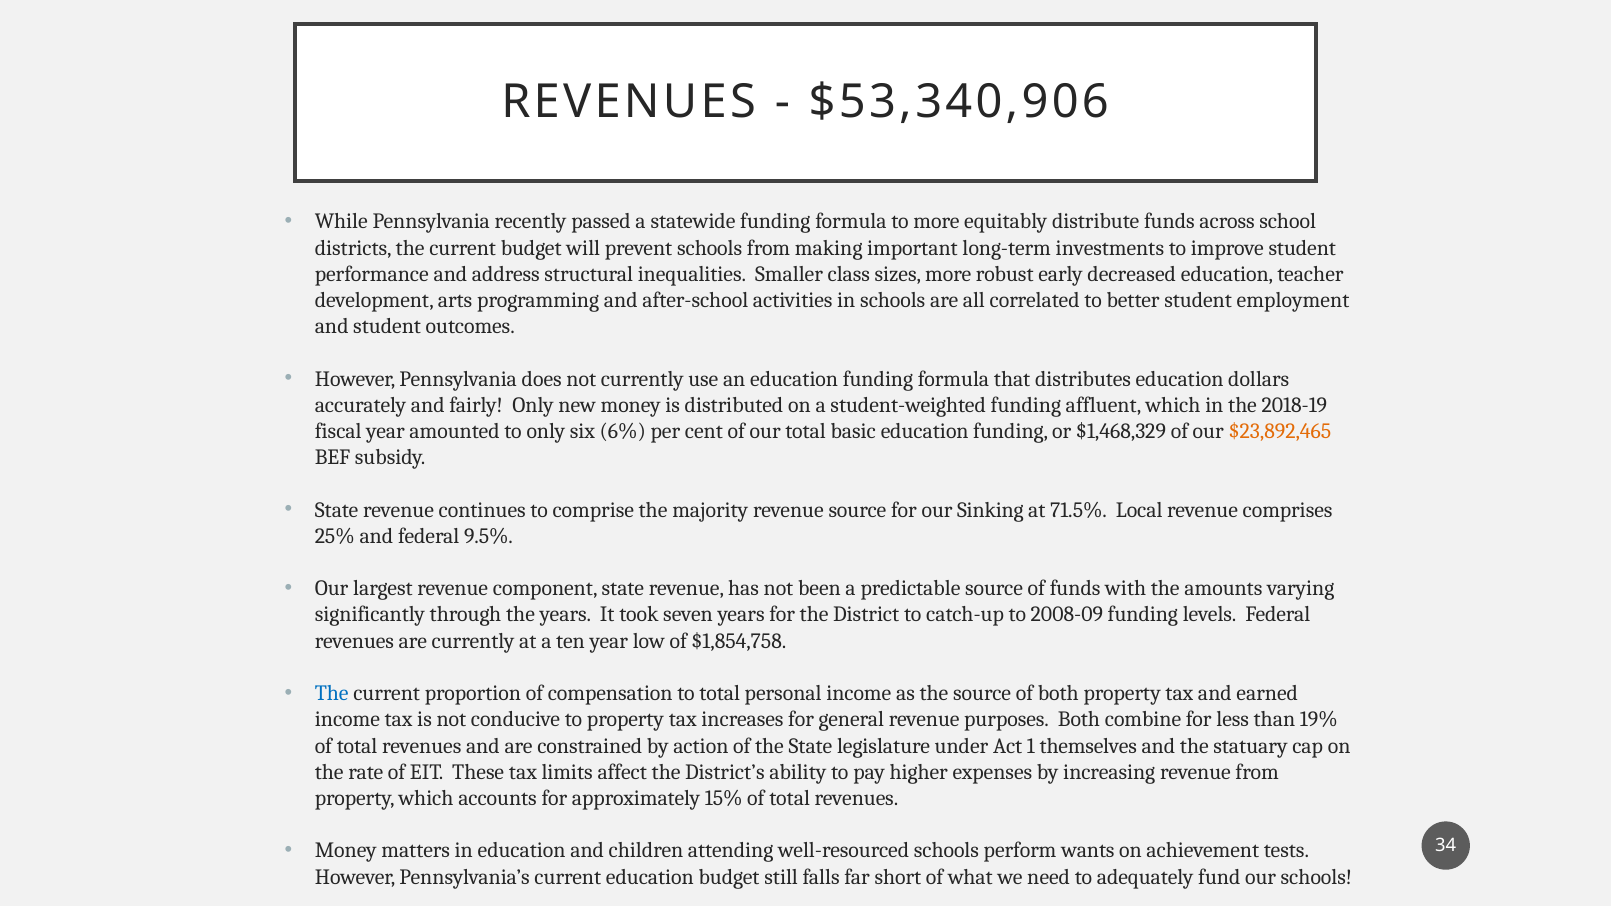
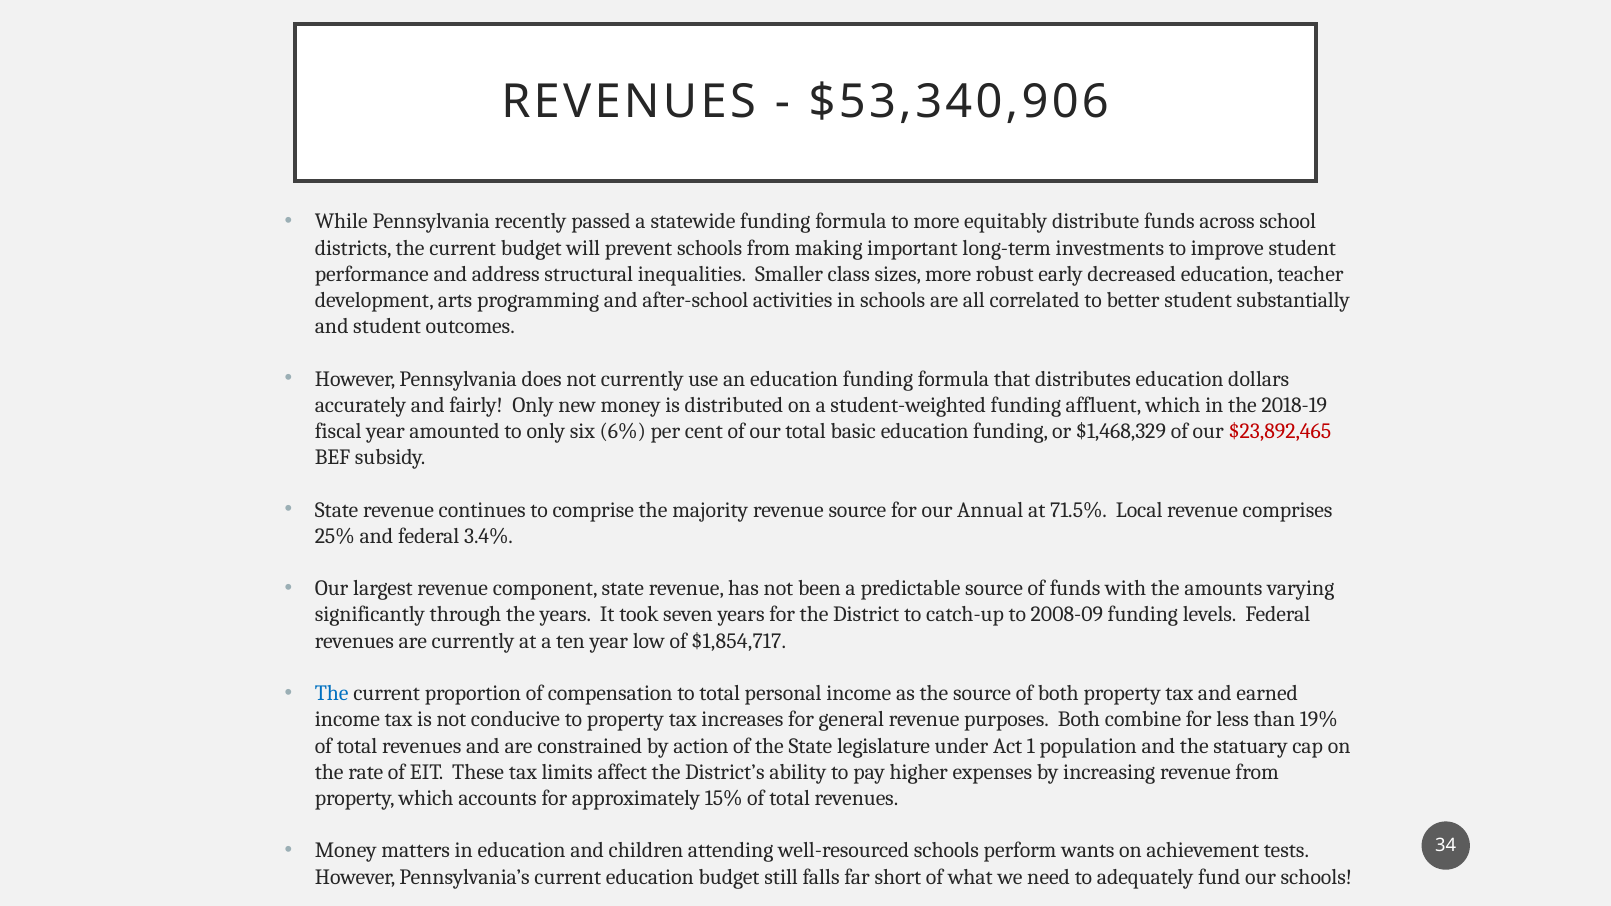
employment: employment -> substantially (1293, 300)
$23,892,465 colour: orange -> red (1280, 431)
Sinking: Sinking -> Annual (990, 510)
9.5%: 9.5% -> 3.4% (489, 536)
$1,854,758: $1,854,758 -> $1,854,717 (739, 641)
themselves: themselves -> population (1088, 746)
